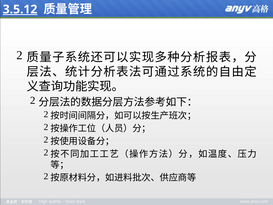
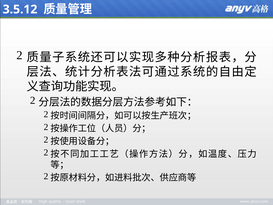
3.5.12 underline: present -> none (20, 9)
